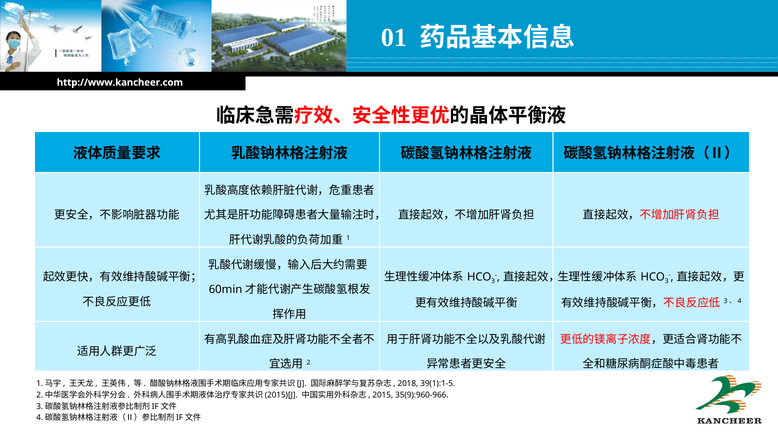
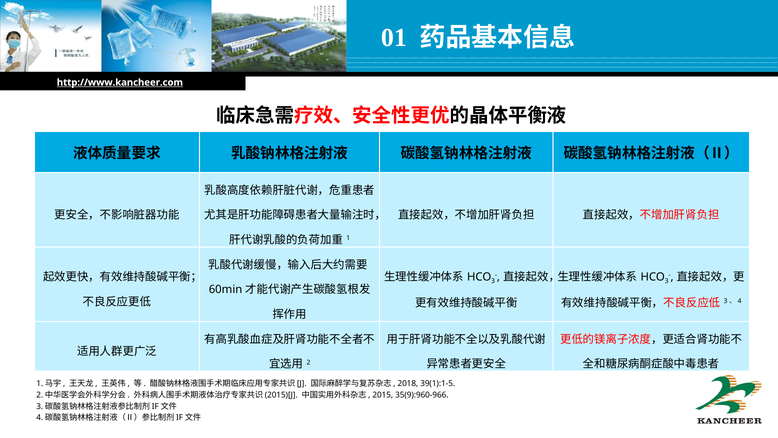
http://www.kancheer.com underline: none -> present (120, 82)
